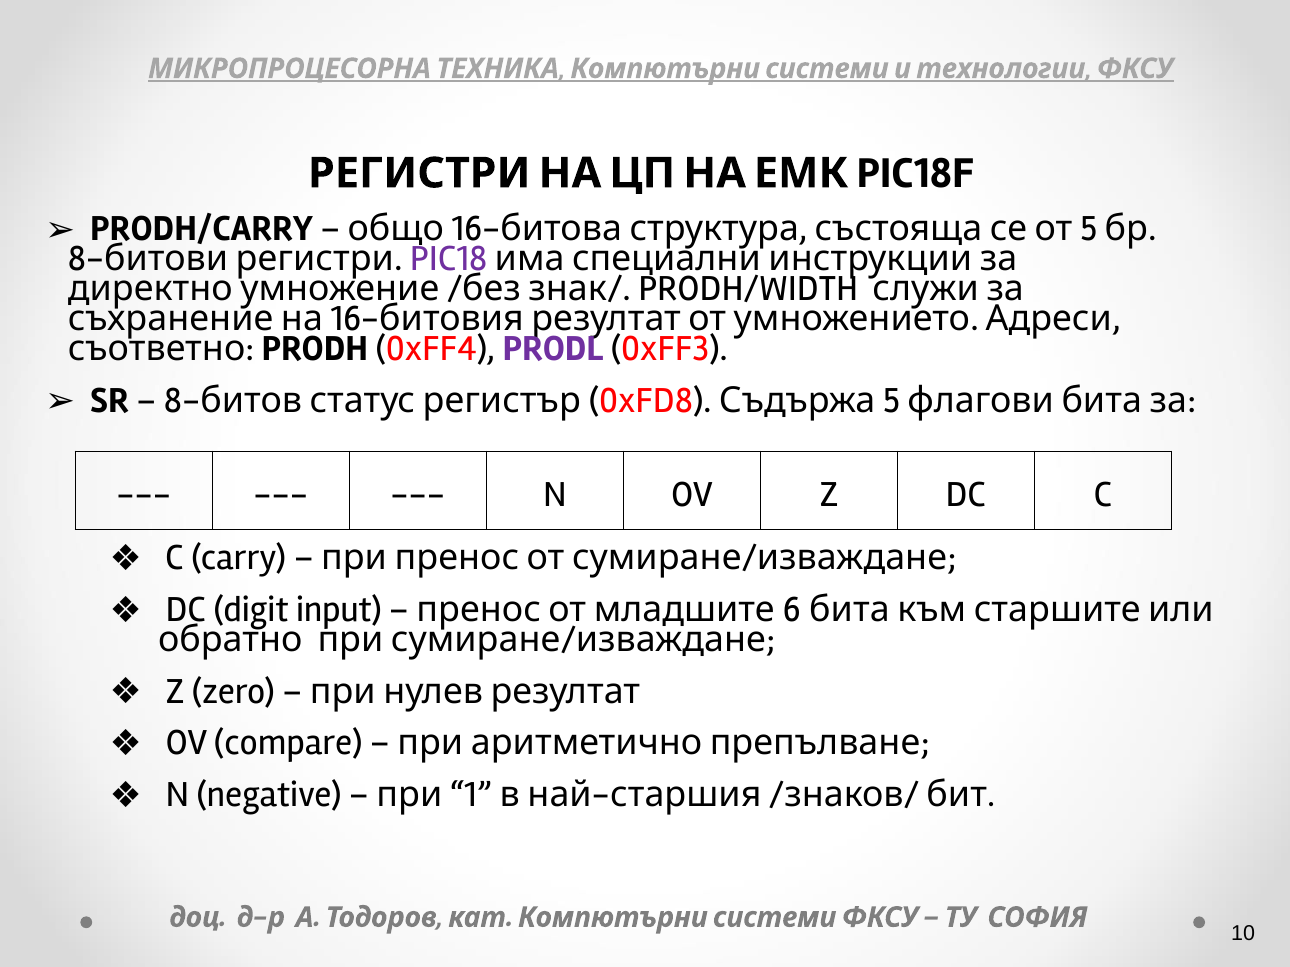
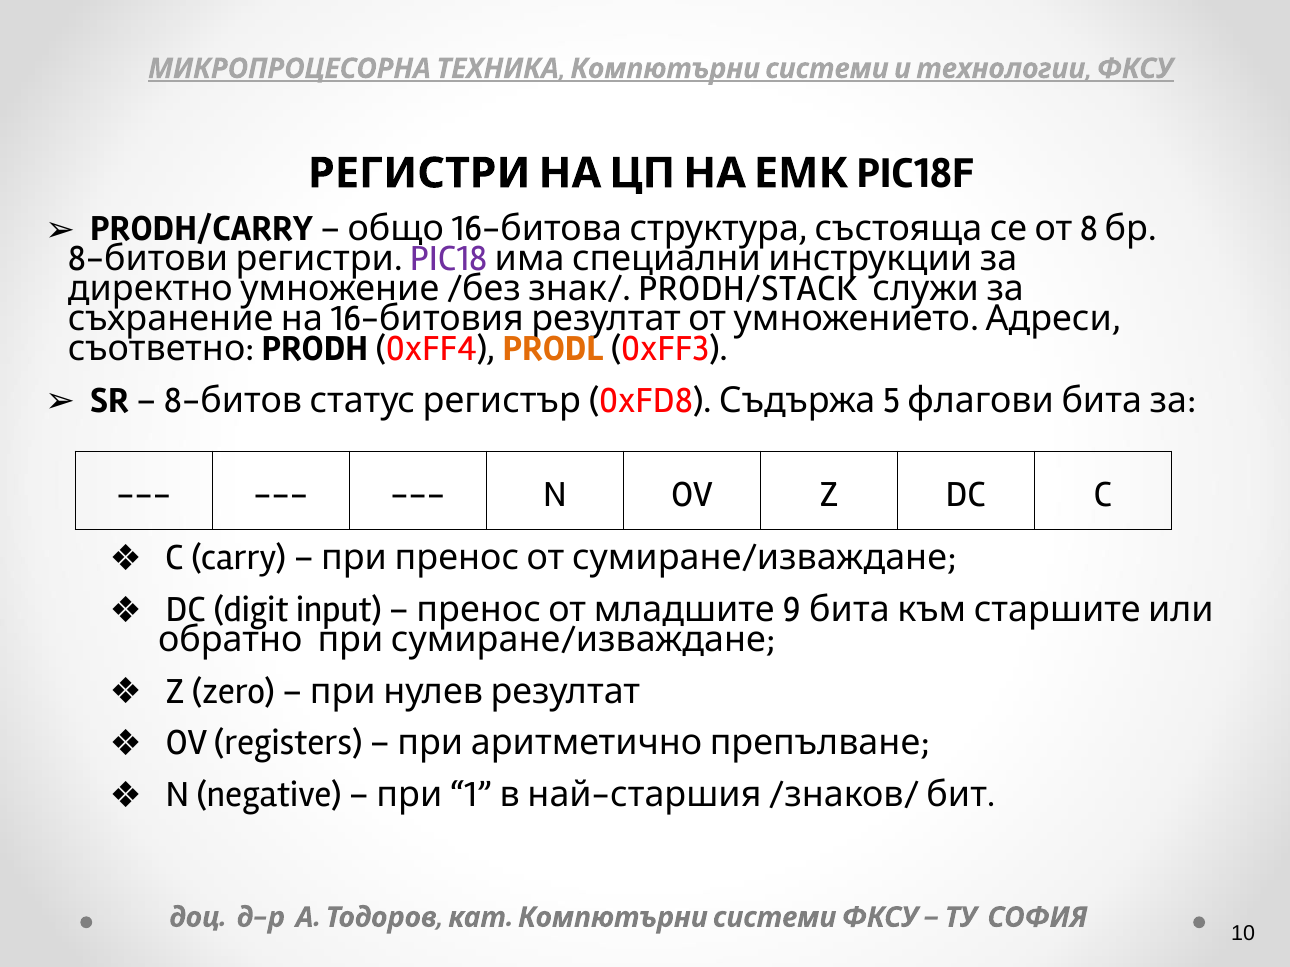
5: 5 -> 8 (1089, 228)
PRODH/WIDTH: PRODH/WIDTH -> PRODH/STACK (748, 289)
PRODL colour: purple -> orange (553, 349)
6: 6 -> 9 (792, 610)
compare: compare -> registers (288, 743)
